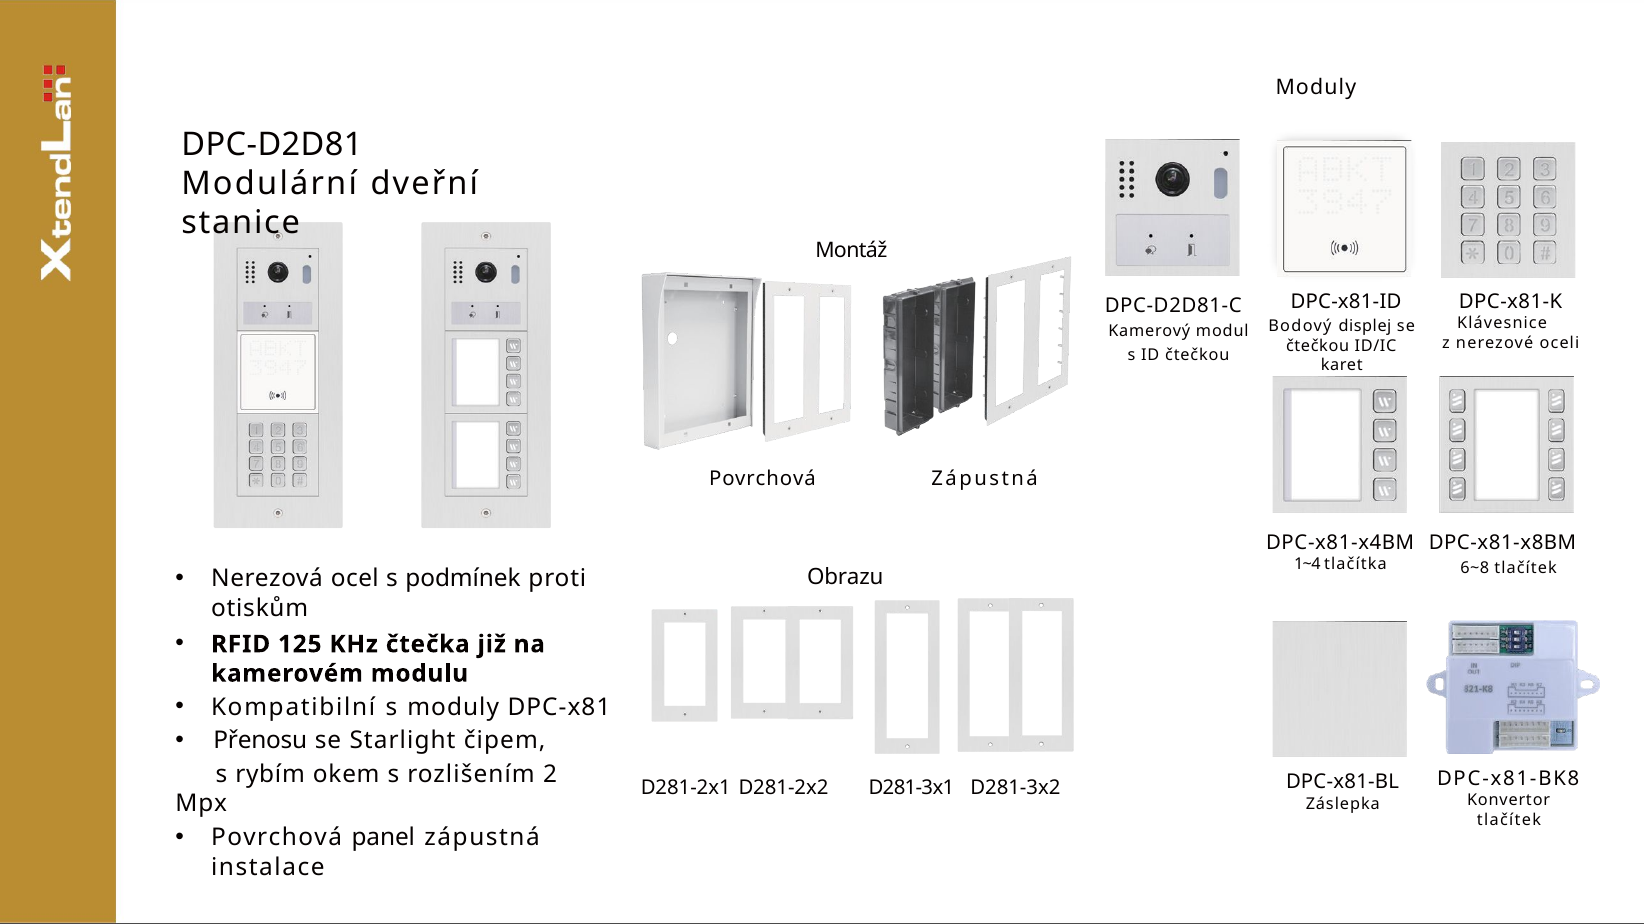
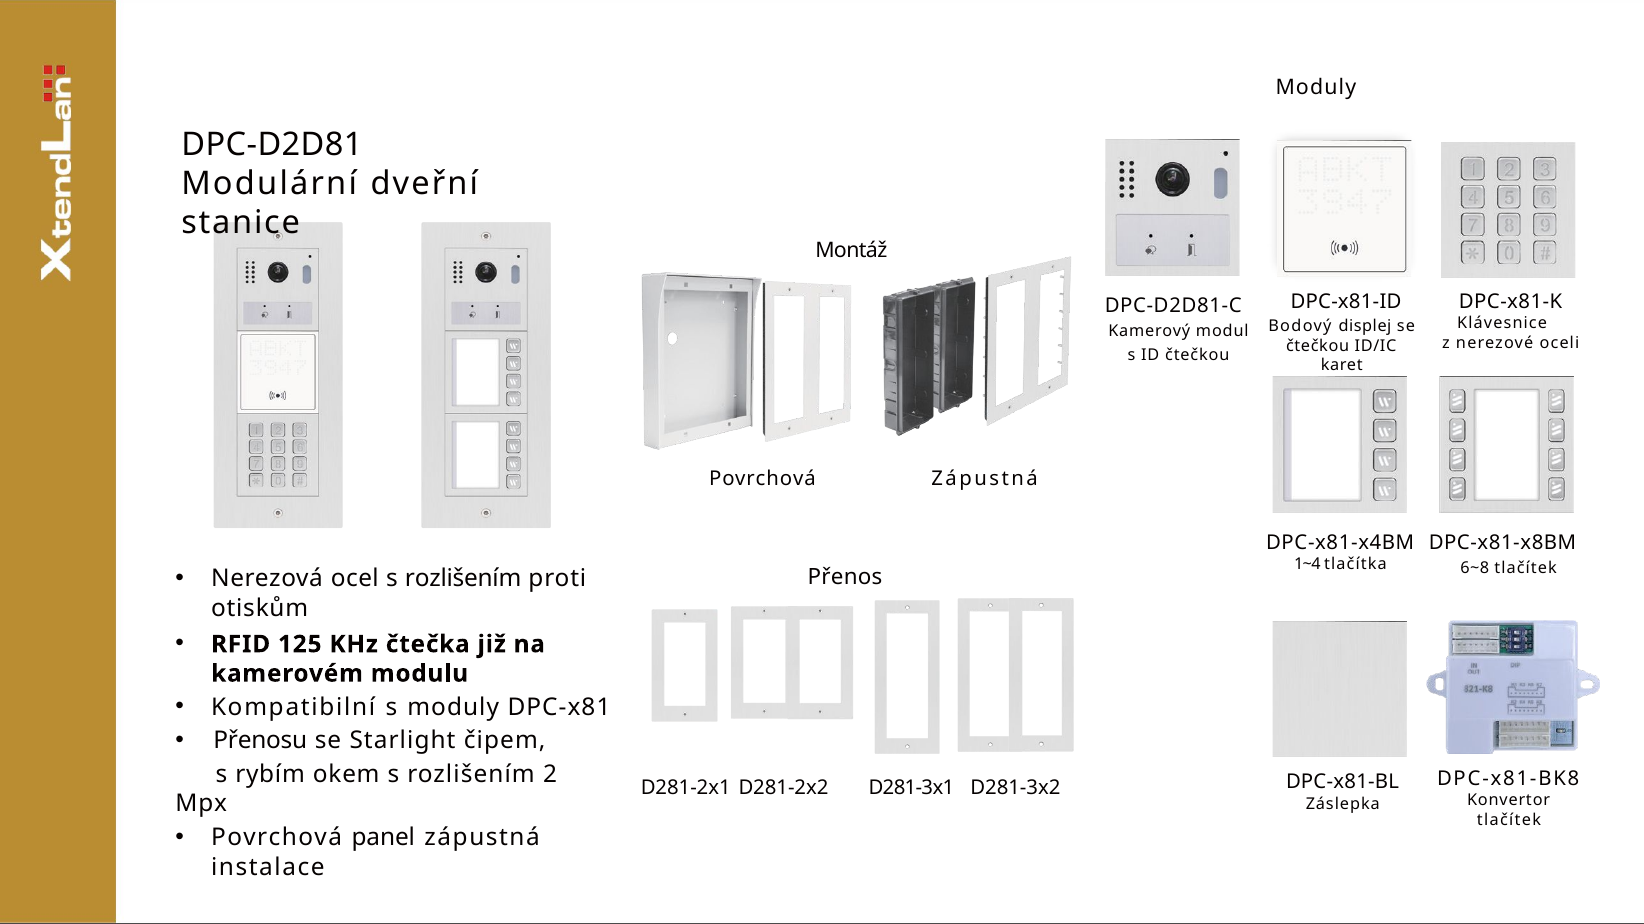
ocel s podmínek: podmínek -> rozlišením (463, 579)
Obrazu: Obrazu -> Přenos (845, 577)
